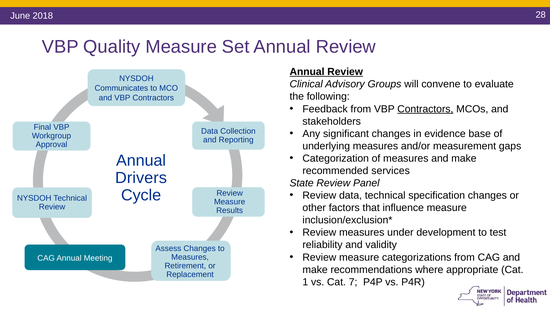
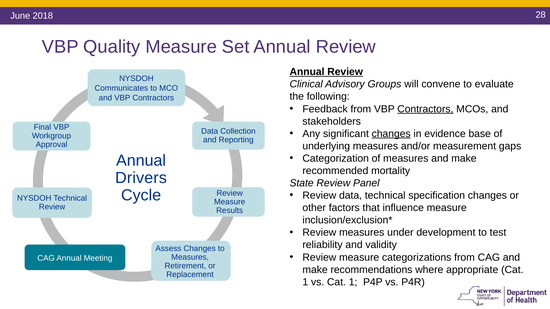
changes underline: none -> present (391, 134)
services: services -> mortality (391, 171)
vs Cat 7: 7 -> 1 (353, 282)
